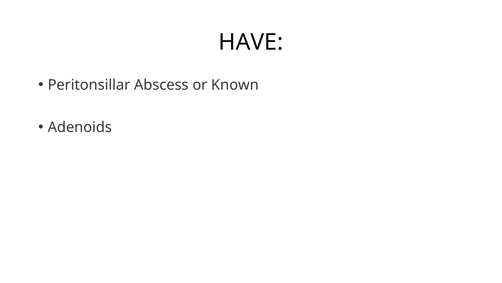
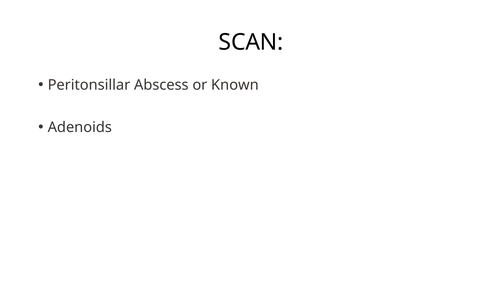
HAVE: HAVE -> SCAN (251, 42)
